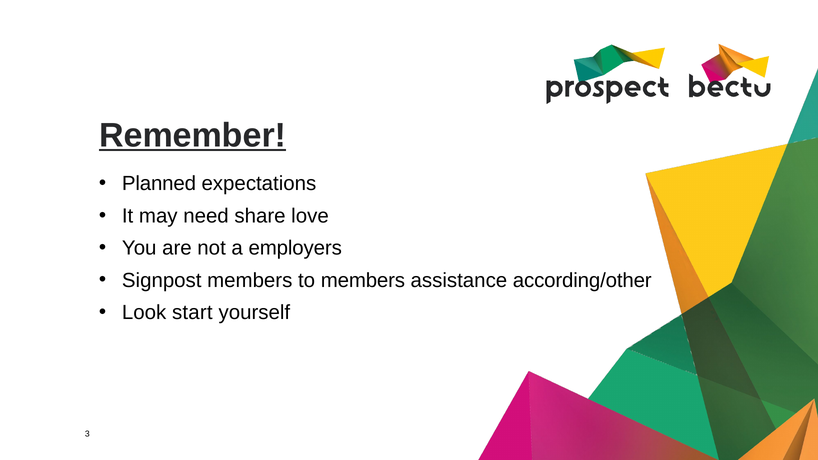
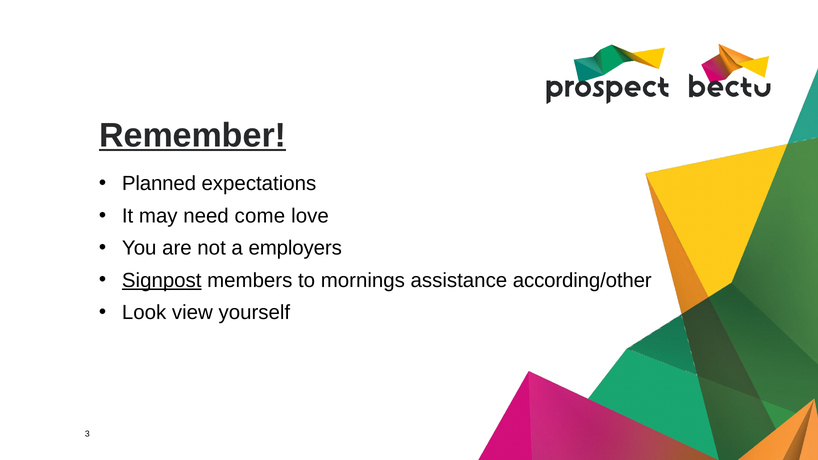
share: share -> come (260, 216)
Signpost underline: none -> present (162, 280)
to members: members -> mornings (363, 280)
start: start -> view (192, 313)
